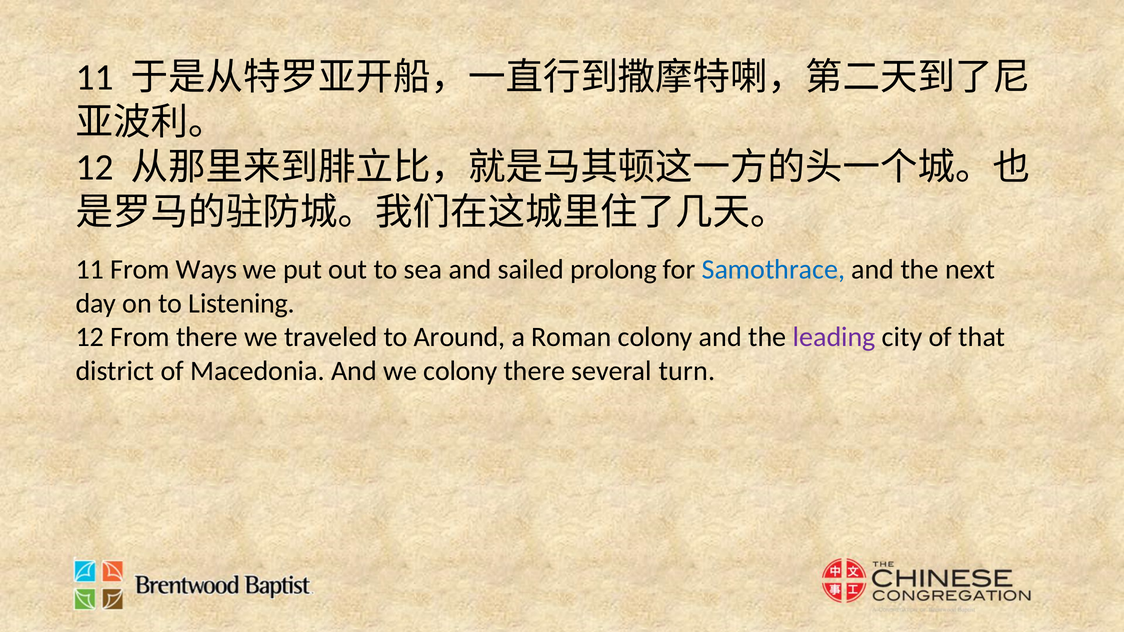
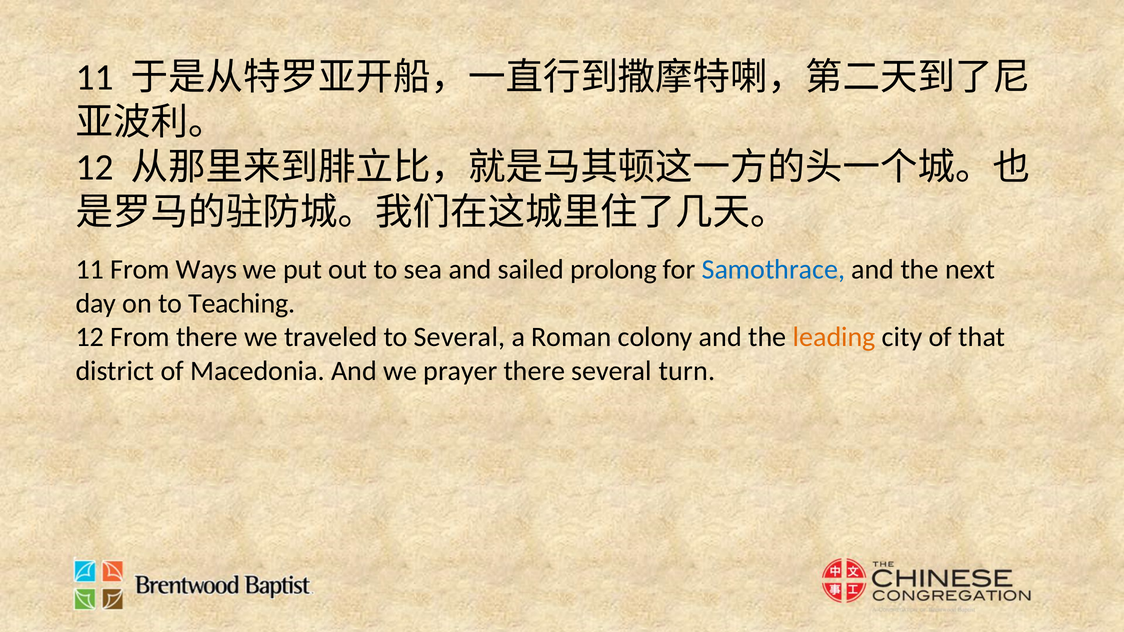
Listening: Listening -> Teaching (242, 304)
to Around: Around -> Several (459, 337)
leading colour: purple -> orange (834, 337)
we colony: colony -> prayer (460, 371)
